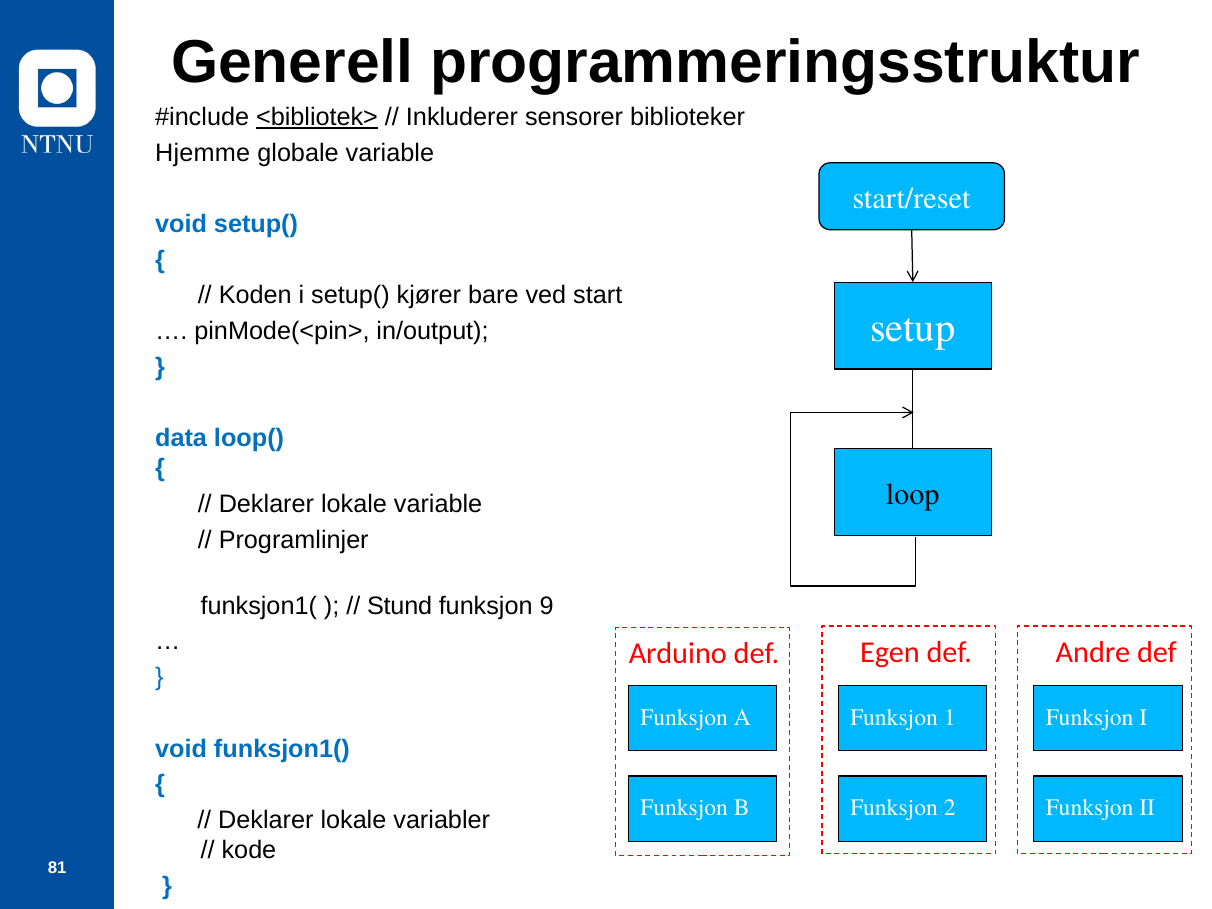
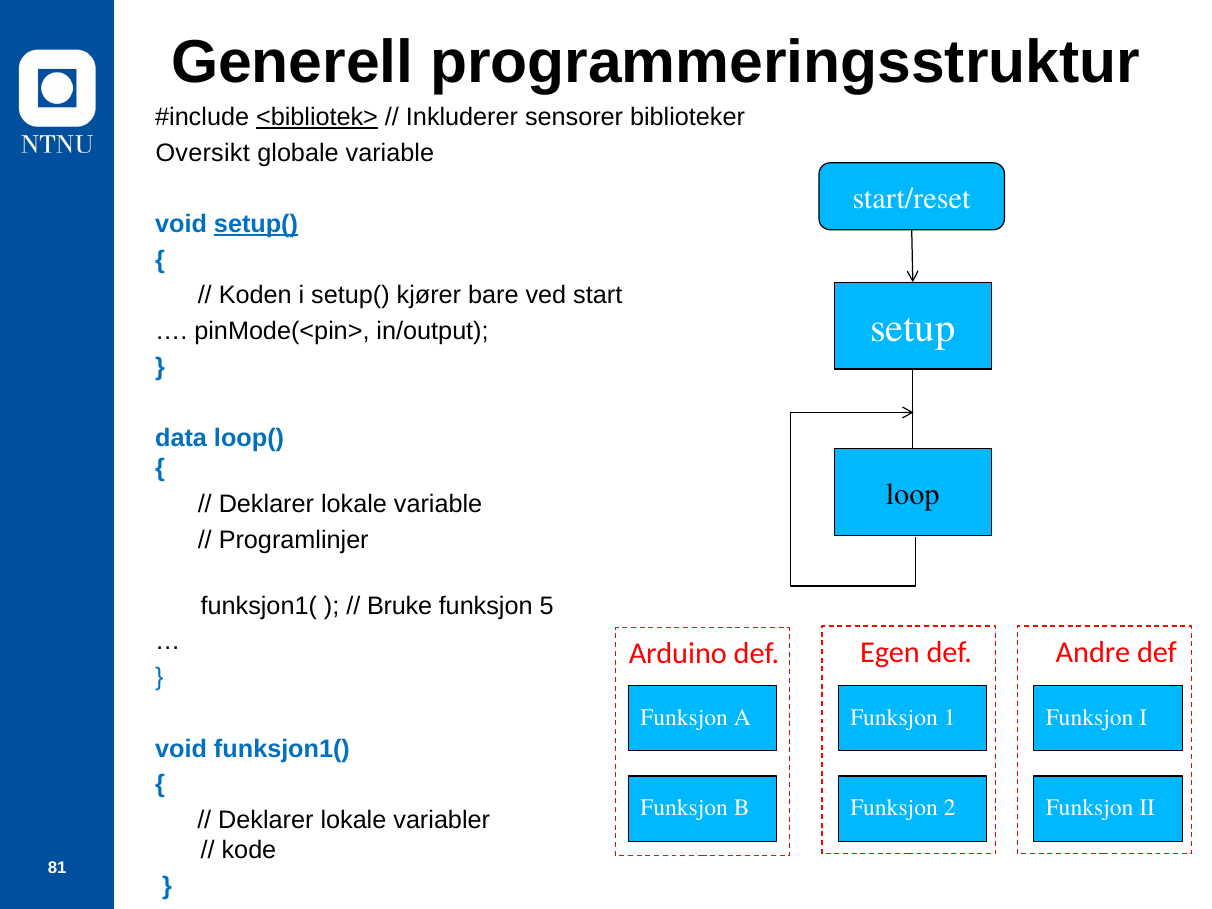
Hjemme: Hjemme -> Oversikt (203, 153)
setup( underline: none -> present (256, 224)
Stund: Stund -> Bruke (400, 606)
9: 9 -> 5 (547, 606)
